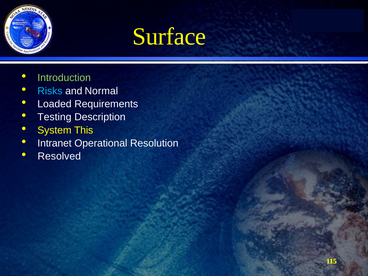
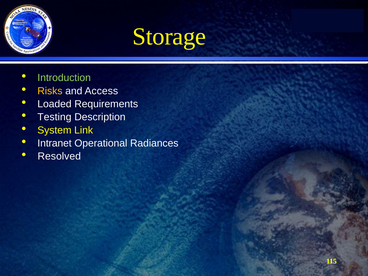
Surface: Surface -> Storage (169, 37)
Risks colour: light blue -> yellow (50, 91)
Normal: Normal -> Access (101, 91)
This: This -> Link (84, 130)
Resolution: Resolution -> Radiances (154, 143)
